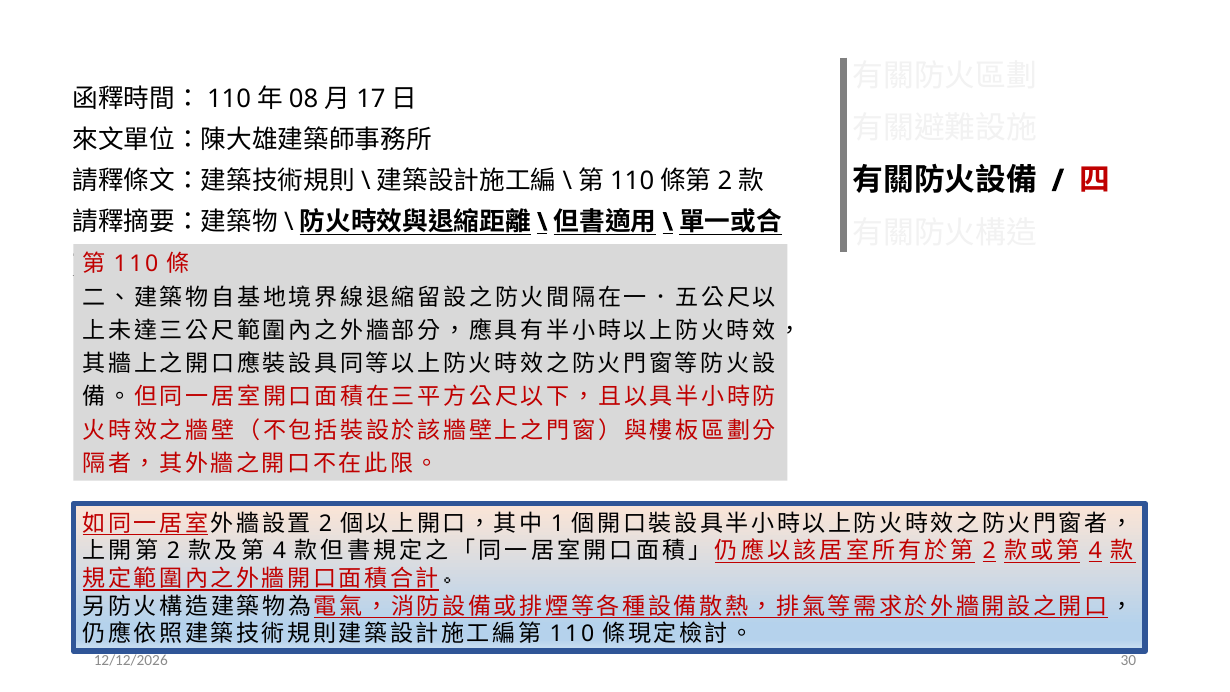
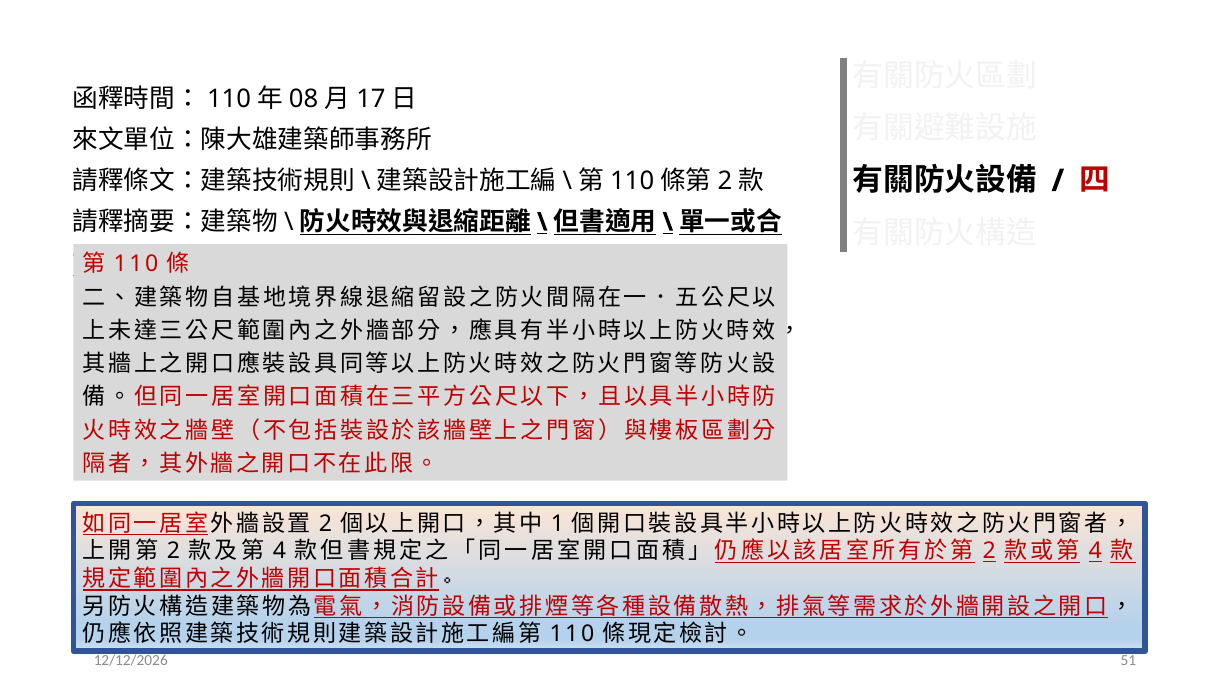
30: 30 -> 51 (1128, 661)
